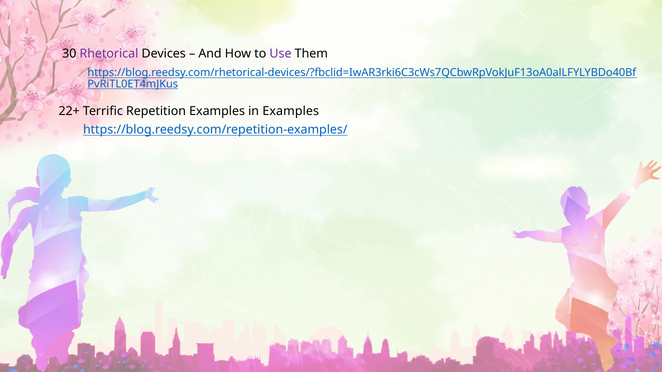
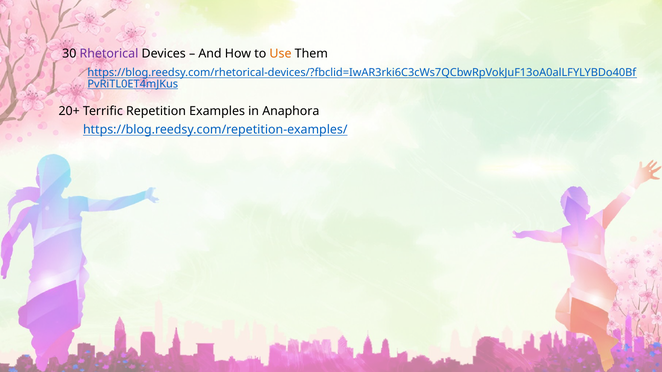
Use colour: purple -> orange (281, 54)
22+: 22+ -> 20+ (69, 111)
in Examples: Examples -> Anaphora (291, 111)
